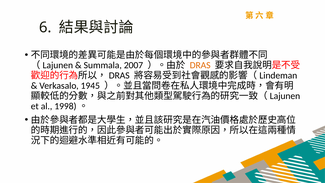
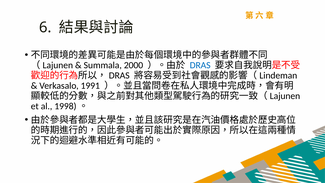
2007: 2007 -> 2000 (133, 65)
DRAS colour: orange -> blue (200, 65)
1945: 1945 -> 1991 (90, 86)
